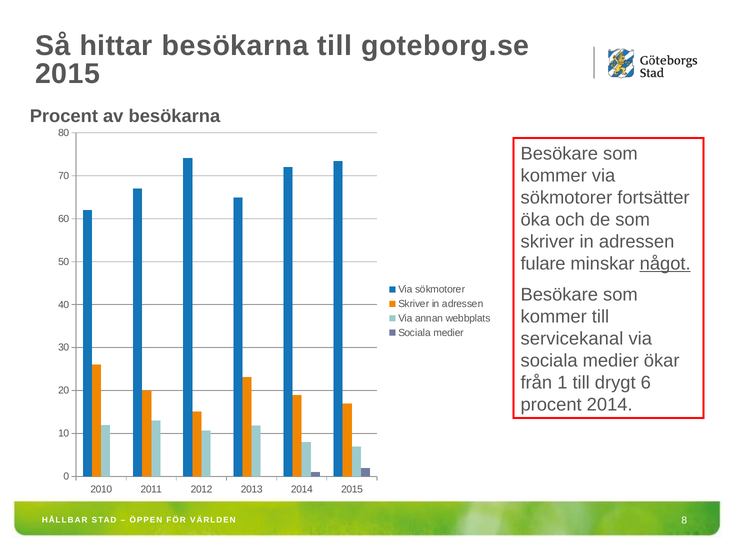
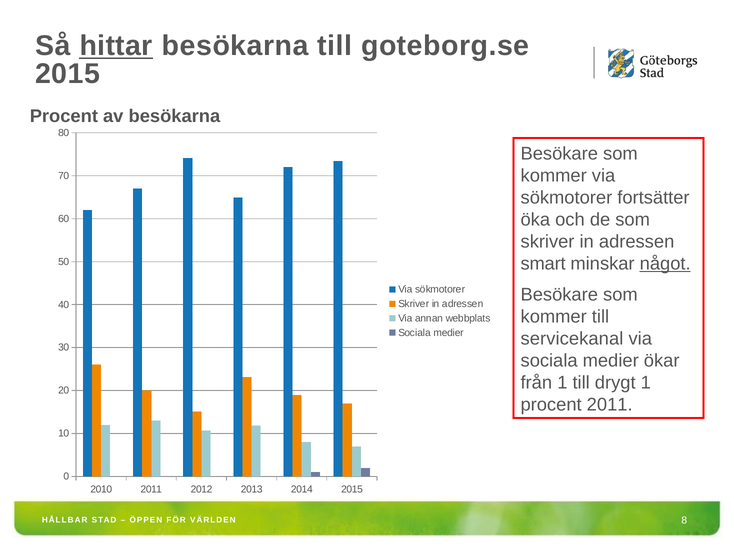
hittar underline: none -> present (116, 46)
fulare: fulare -> smart (543, 264)
drygt 6: 6 -> 1 (646, 383)
procent 2014: 2014 -> 2011 (610, 405)
